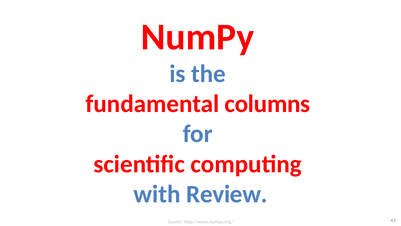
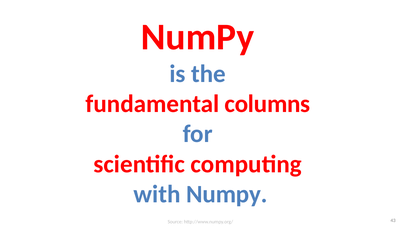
with Review: Review -> Numpy (227, 194)
